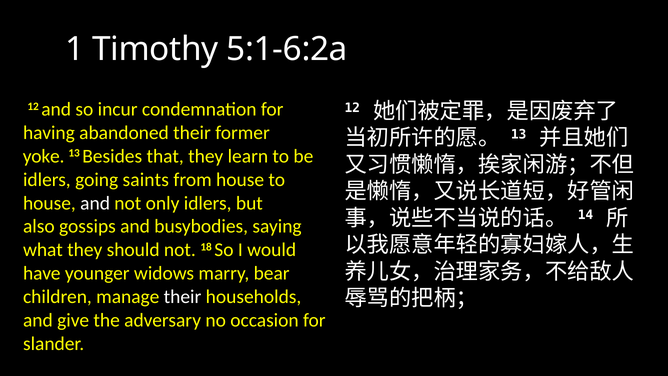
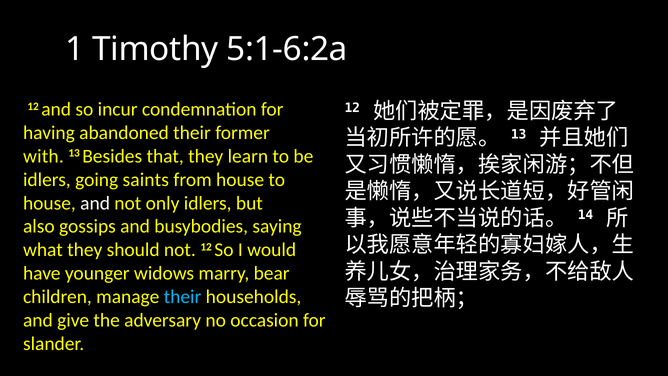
yoke: yoke -> with (43, 156)
not 18: 18 -> 12 (206, 247)
their colour: white -> light blue (183, 297)
